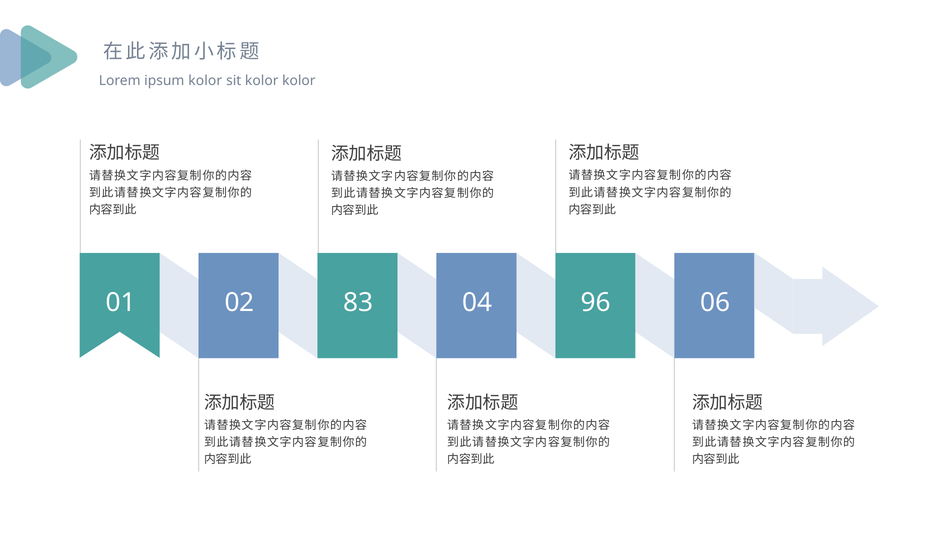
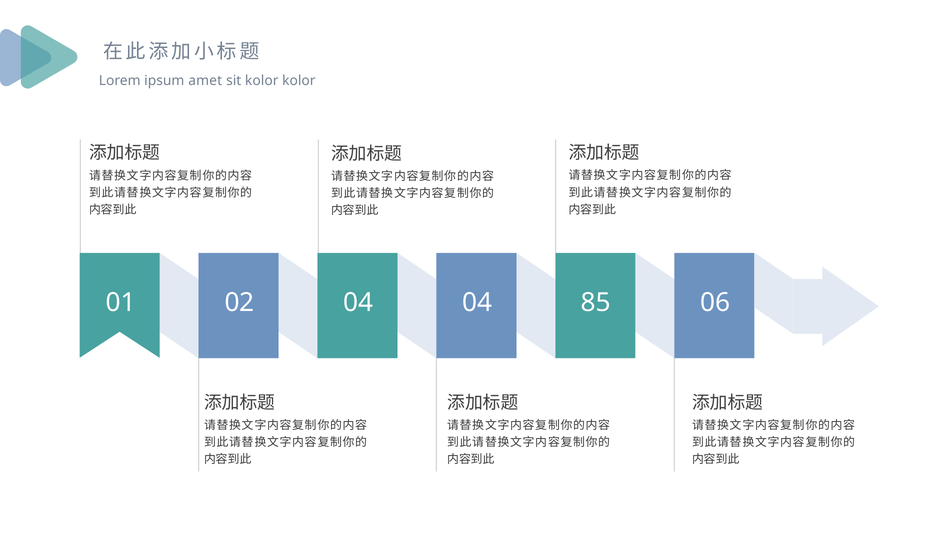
ipsum kolor: kolor -> amet (205, 81)
02 83: 83 -> 04 (358, 303)
96: 96 -> 85 (596, 303)
